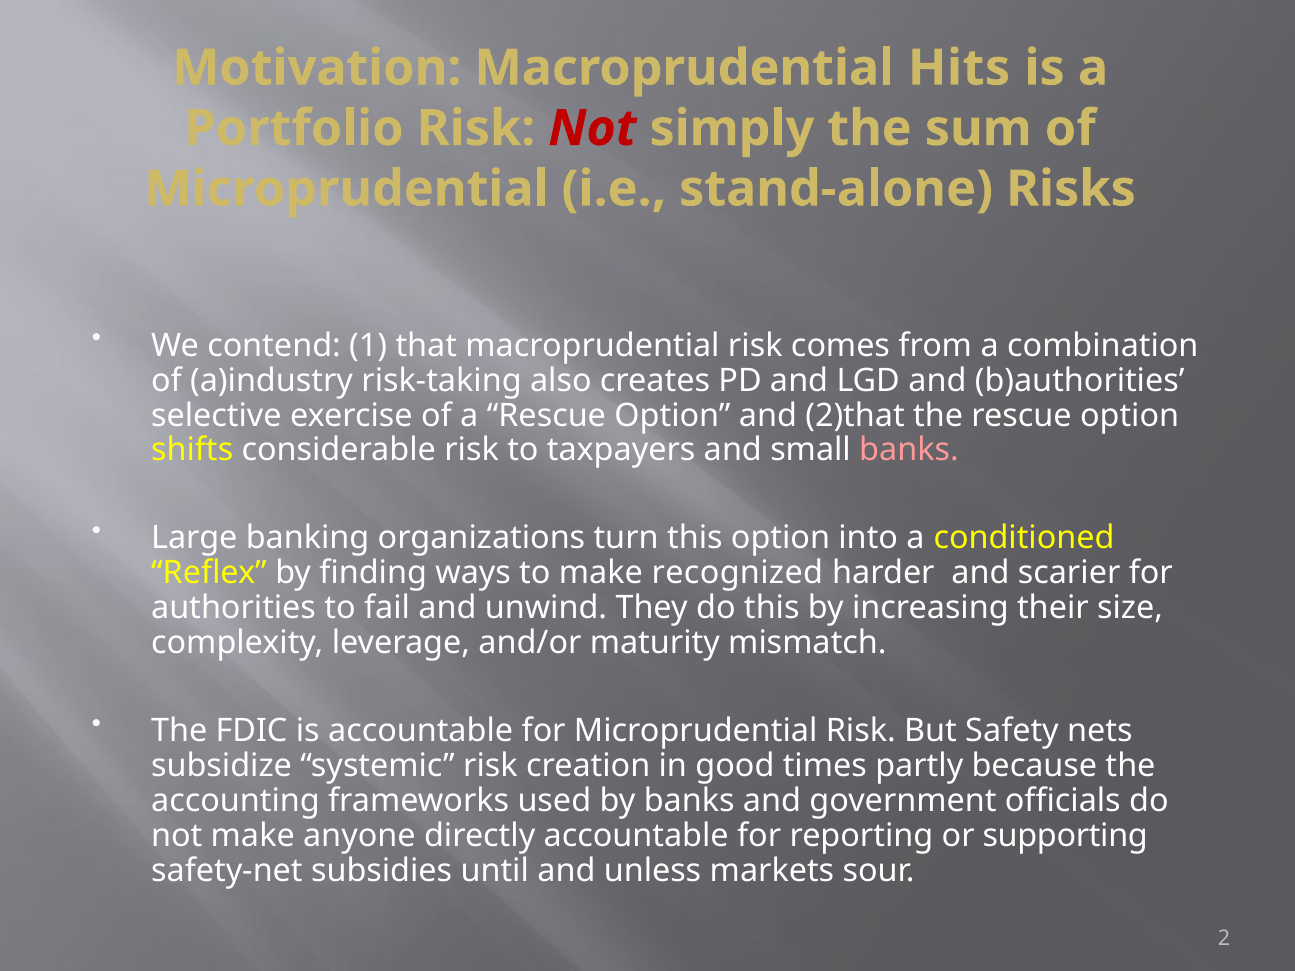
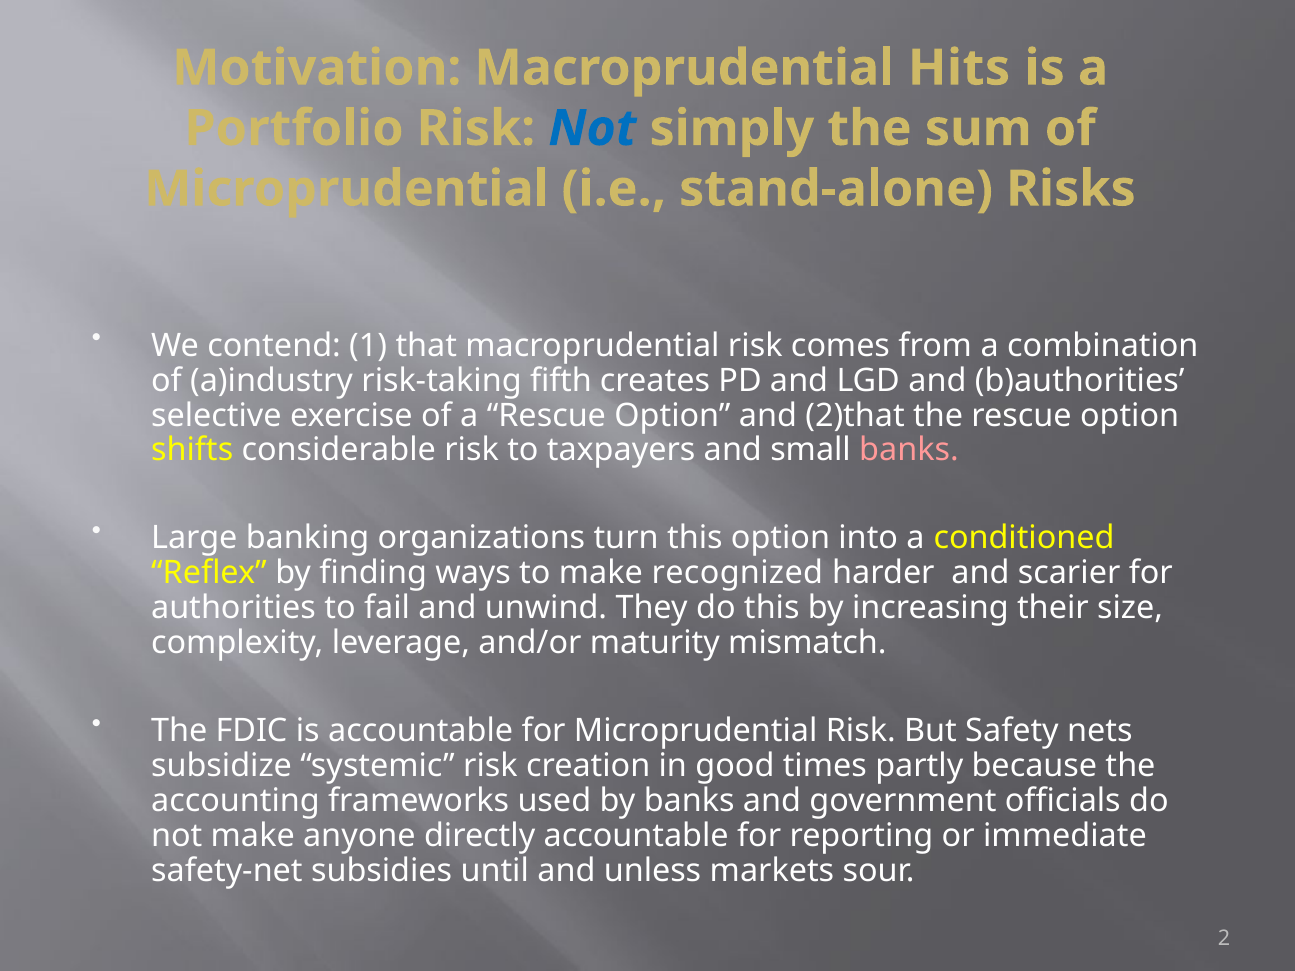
Not colour: red -> blue (592, 128)
also: also -> fifth (561, 380)
supporting: supporting -> immediate (1065, 836)
